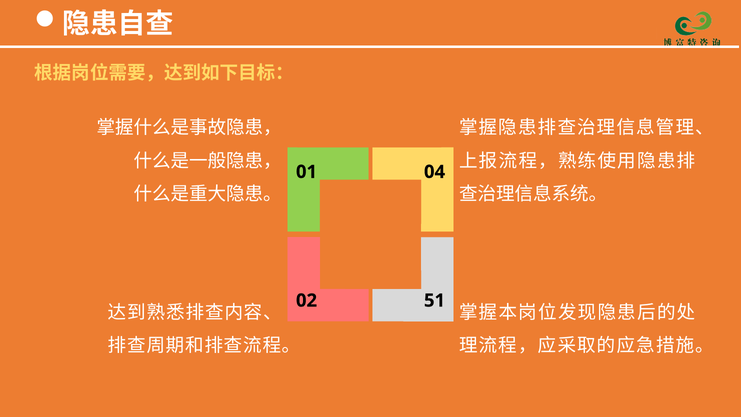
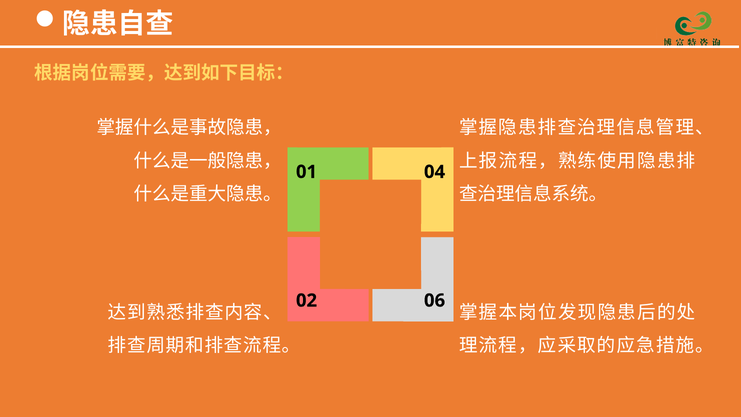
51: 51 -> 06 (435, 300)
